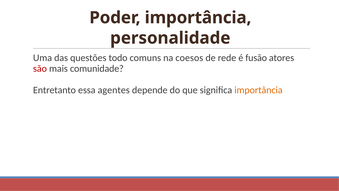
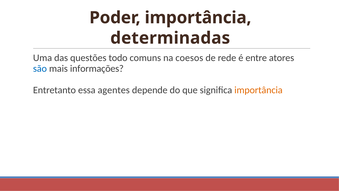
personalidade: personalidade -> determinadas (170, 38)
fusão: fusão -> entre (256, 58)
são colour: red -> blue (40, 69)
comunidade: comunidade -> informações (97, 69)
